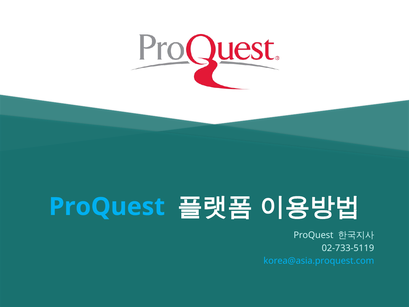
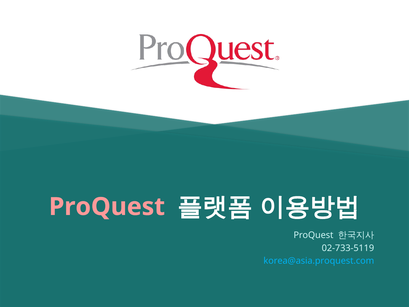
ProQuest colour: light blue -> pink (107, 207)
